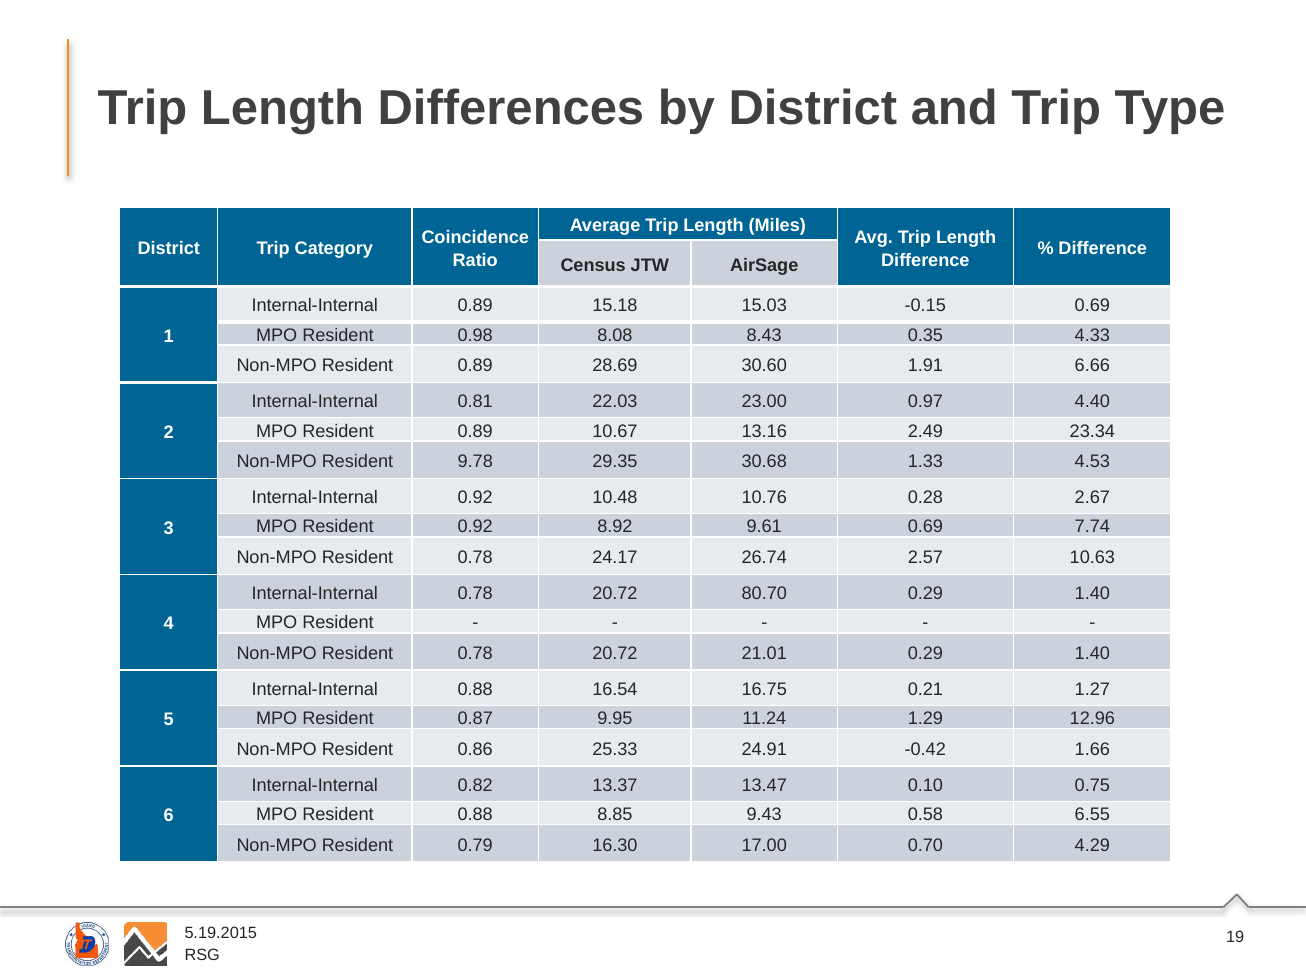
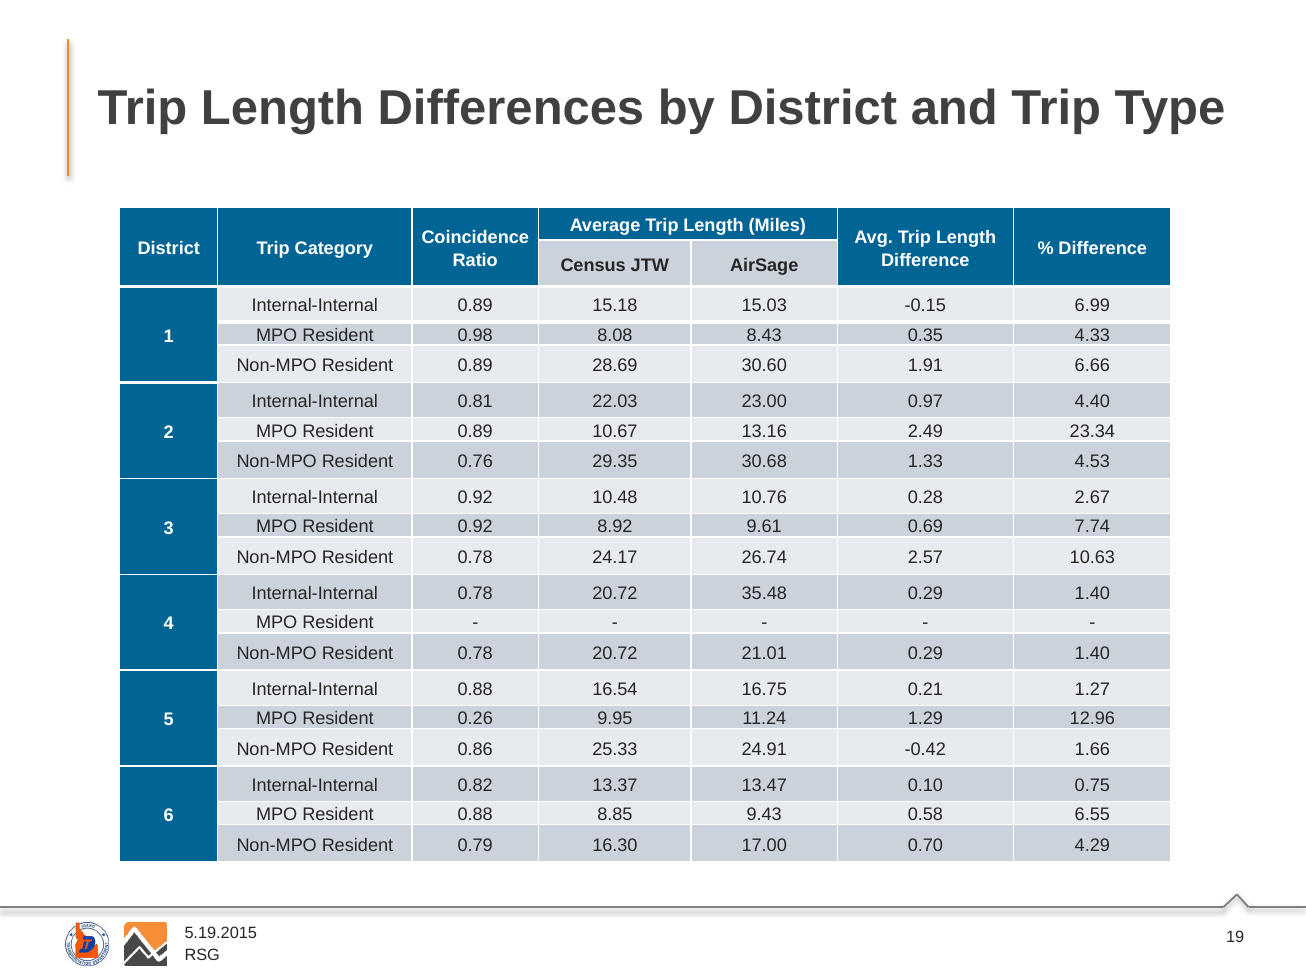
-0.15 0.69: 0.69 -> 6.99 (1092, 306)
9.78: 9.78 -> 0.76 (475, 462)
80.70: 80.70 -> 35.48 (764, 594)
0.87: 0.87 -> 0.26 (475, 719)
